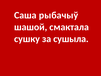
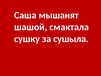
рыбачыў: рыбачыў -> мышанят (59, 15)
